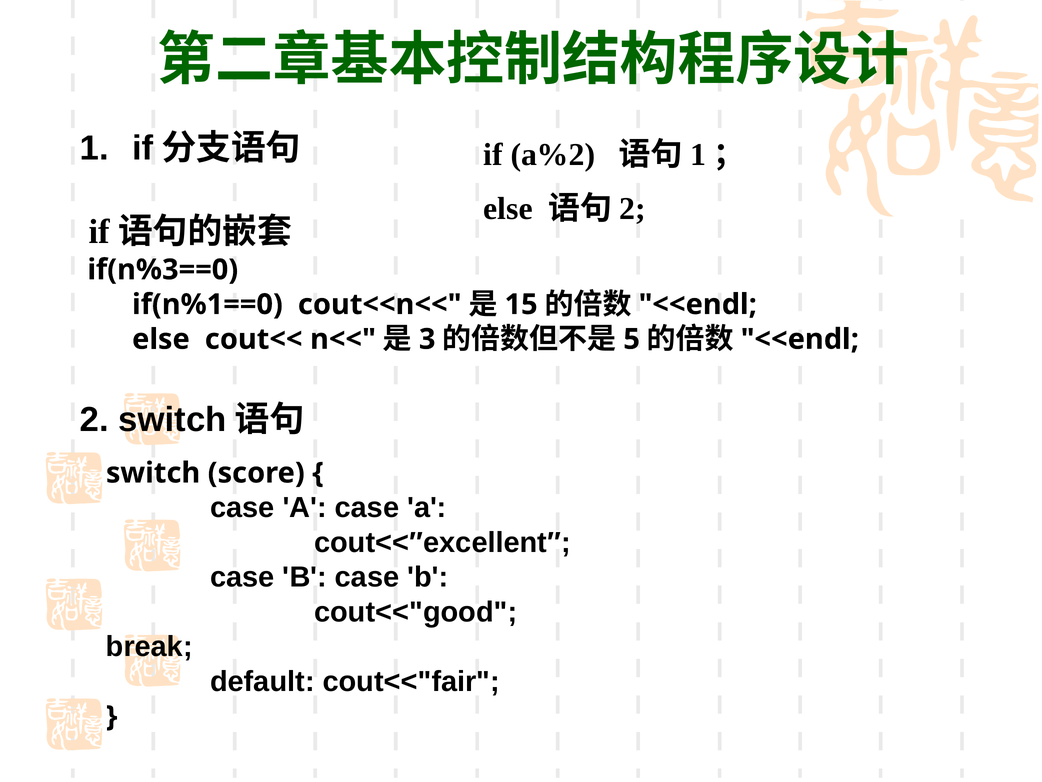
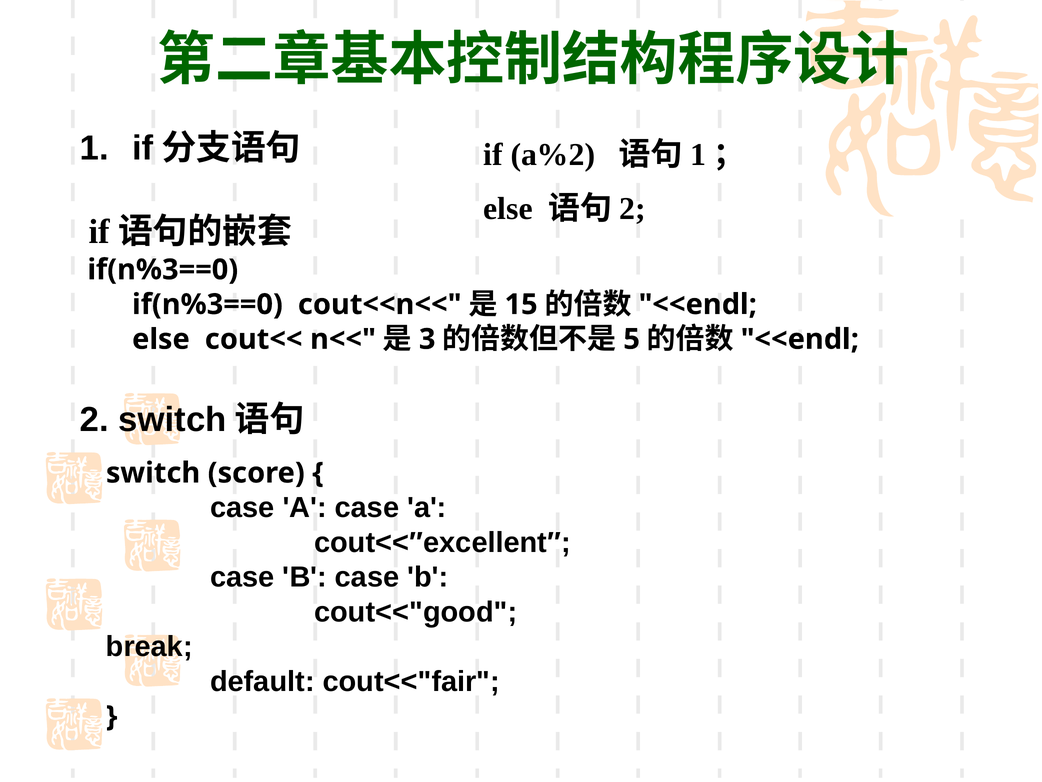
if(n%1==0: if(n%1==0 -> if(n%3==0 (207, 304)
